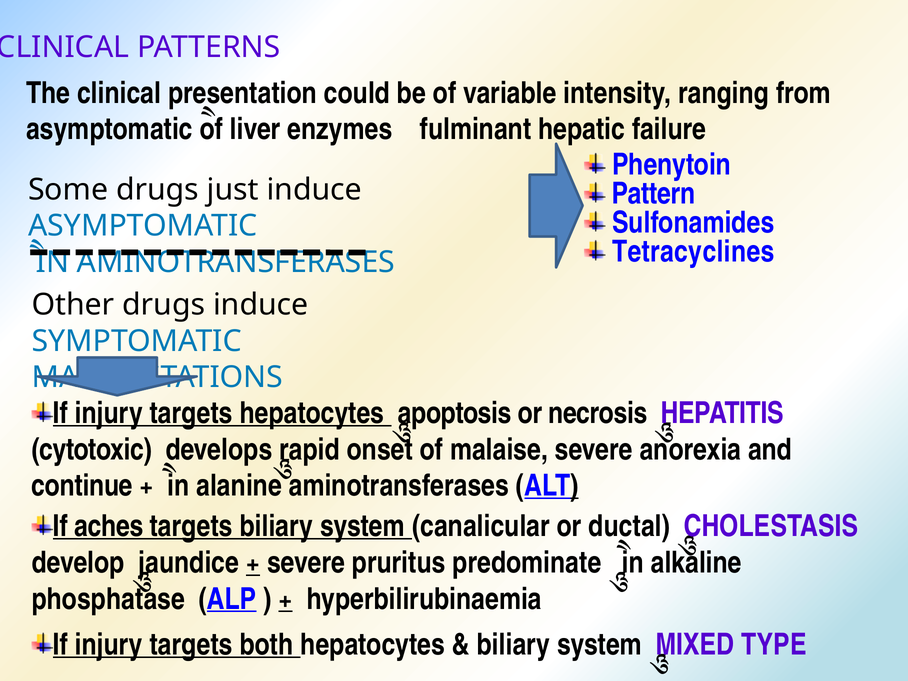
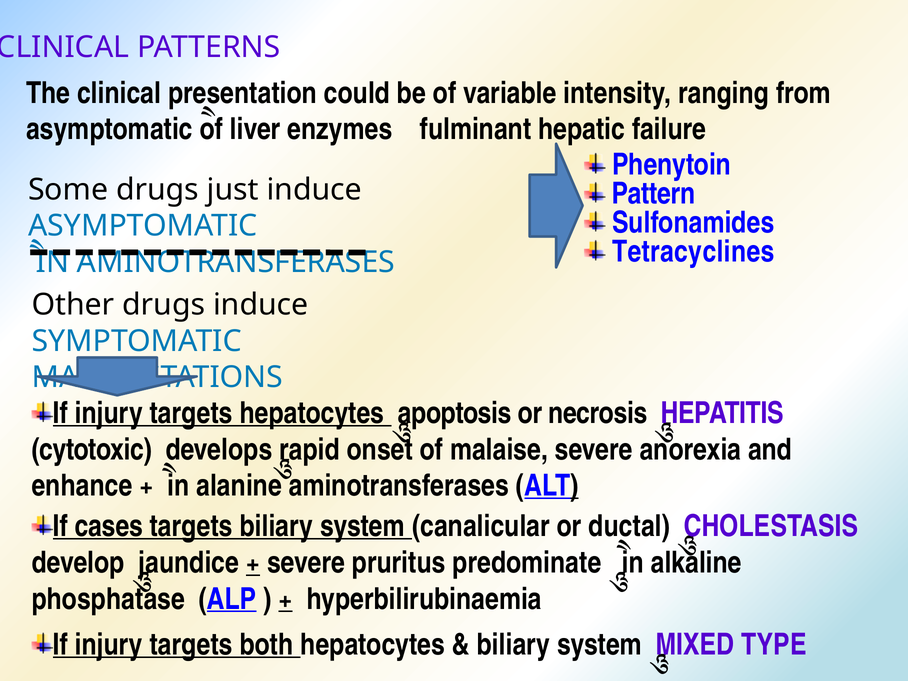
continue: continue -> enhance (82, 486)
aches: aches -> cases (109, 526)
